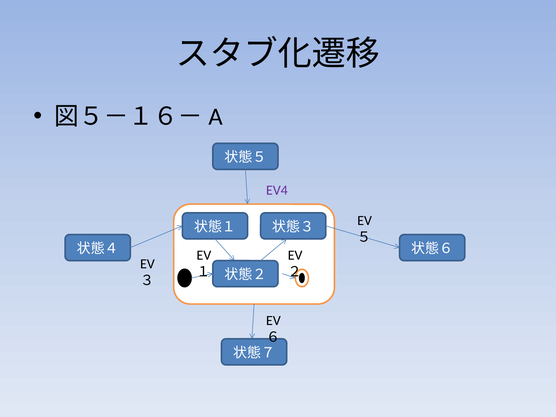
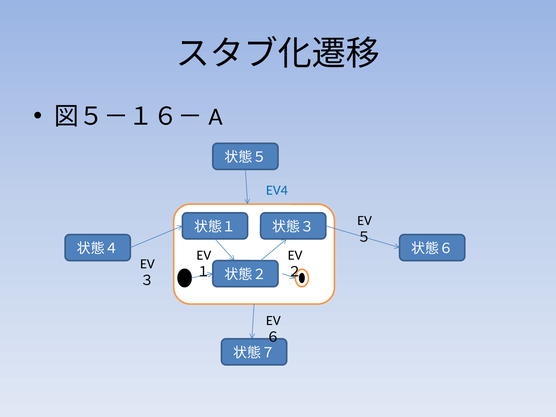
EV4 colour: purple -> blue (277, 190)
